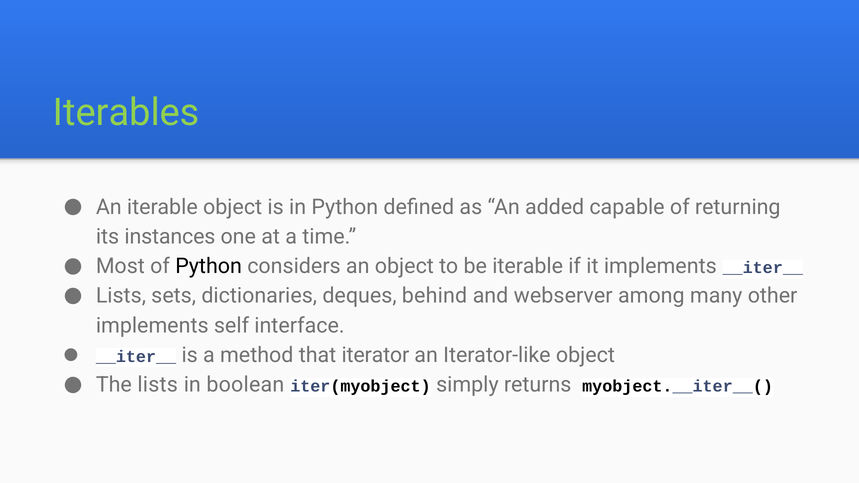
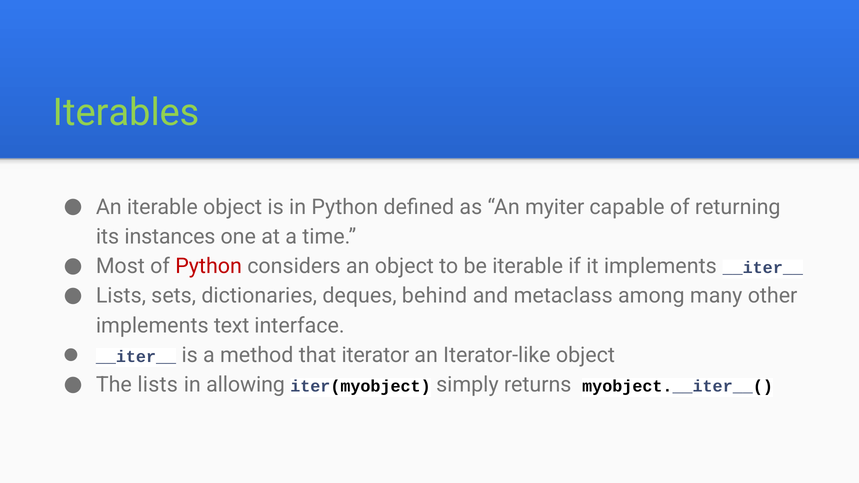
added: added -> myiter (555, 207)
Python colour: black -> red (209, 266)
webserver: webserver -> metaclass (563, 296)
self: self -> text (232, 326)
boolean: boolean -> allowing (246, 385)
